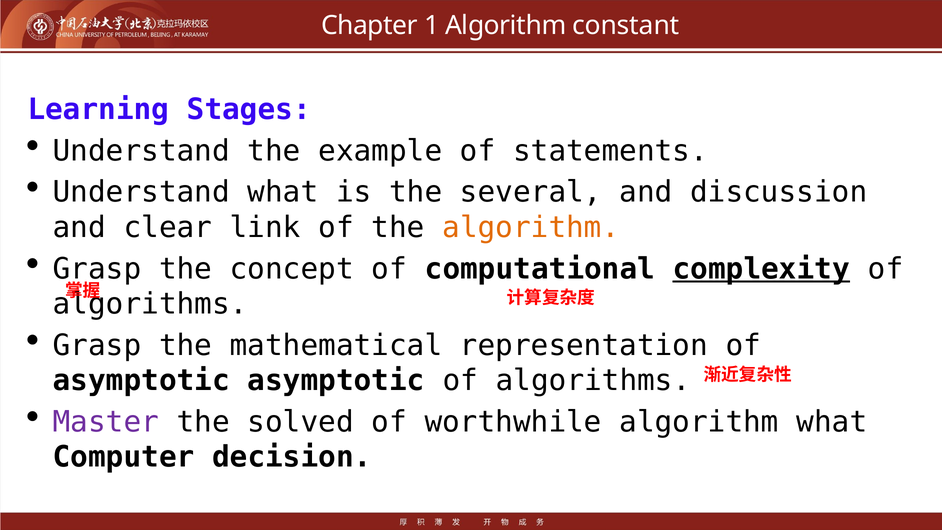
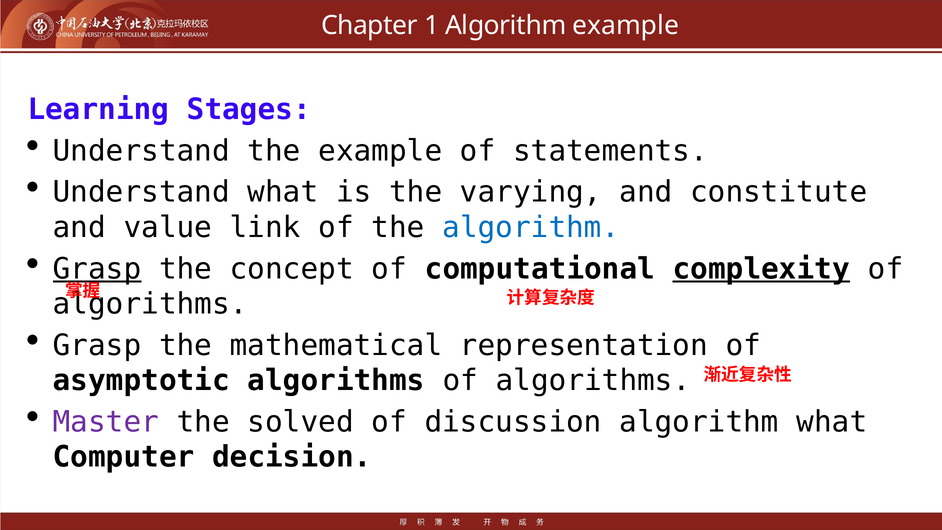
Algorithm constant: constant -> example (626, 26)
several: several -> varying (531, 192)
discussion: discussion -> constitute (779, 192)
clear: clear -> value (168, 228)
algorithm colour: orange -> blue (531, 228)
Grasp underline: none -> present (97, 269)
asymptotic asymptotic: asymptotic -> algorithms (336, 381)
worthwhile: worthwhile -> discussion (513, 422)
